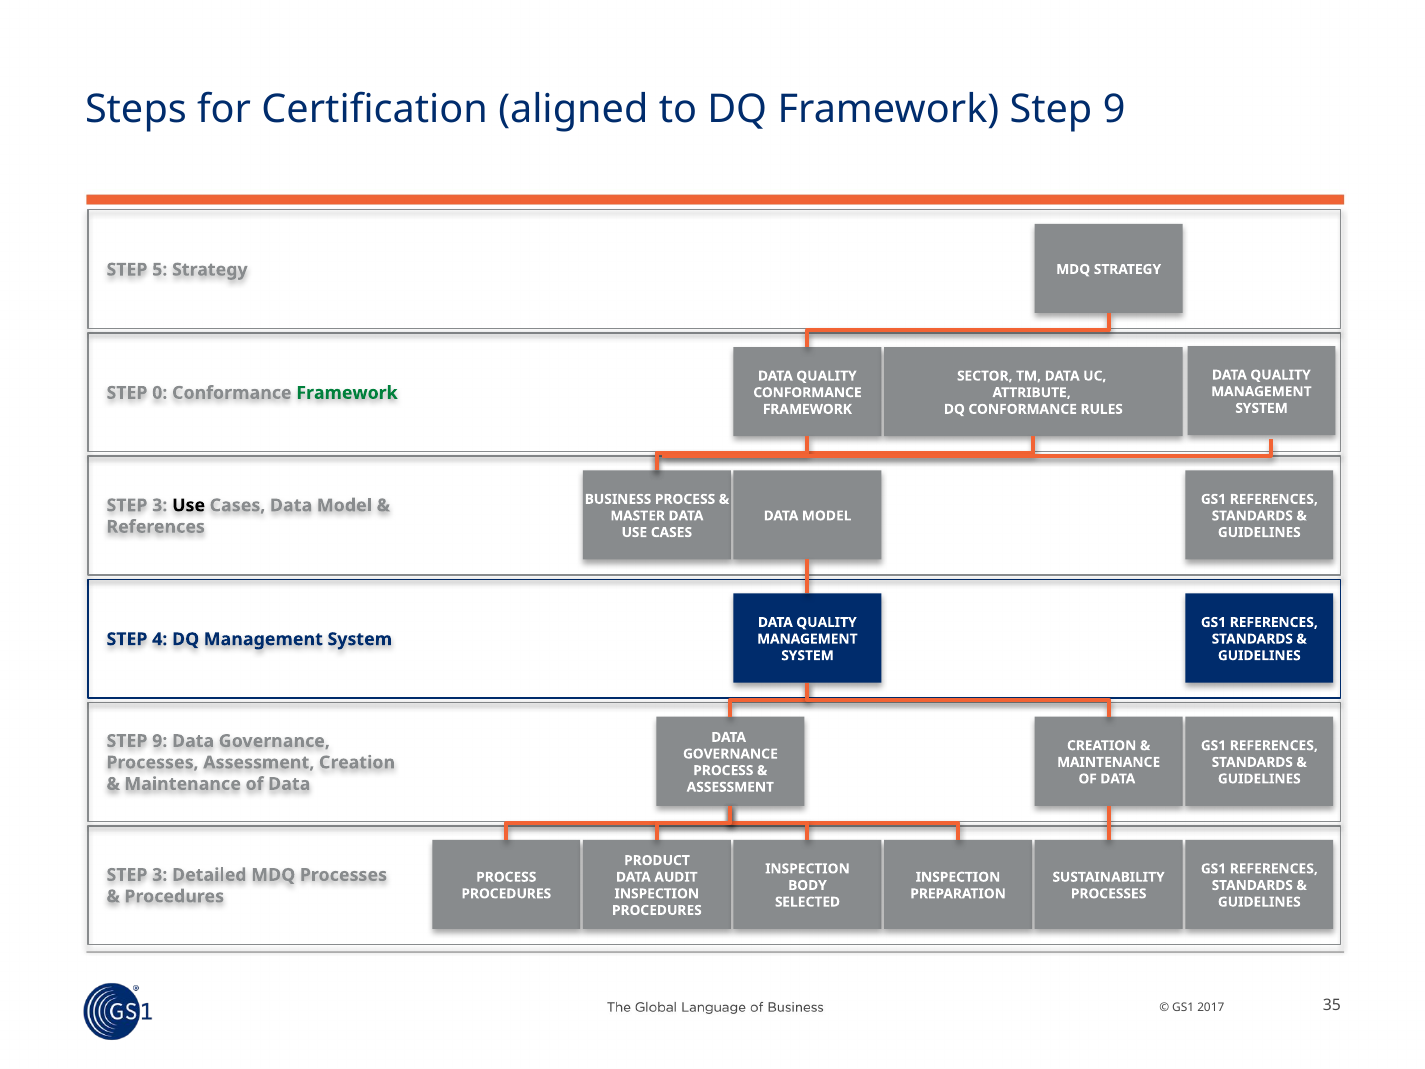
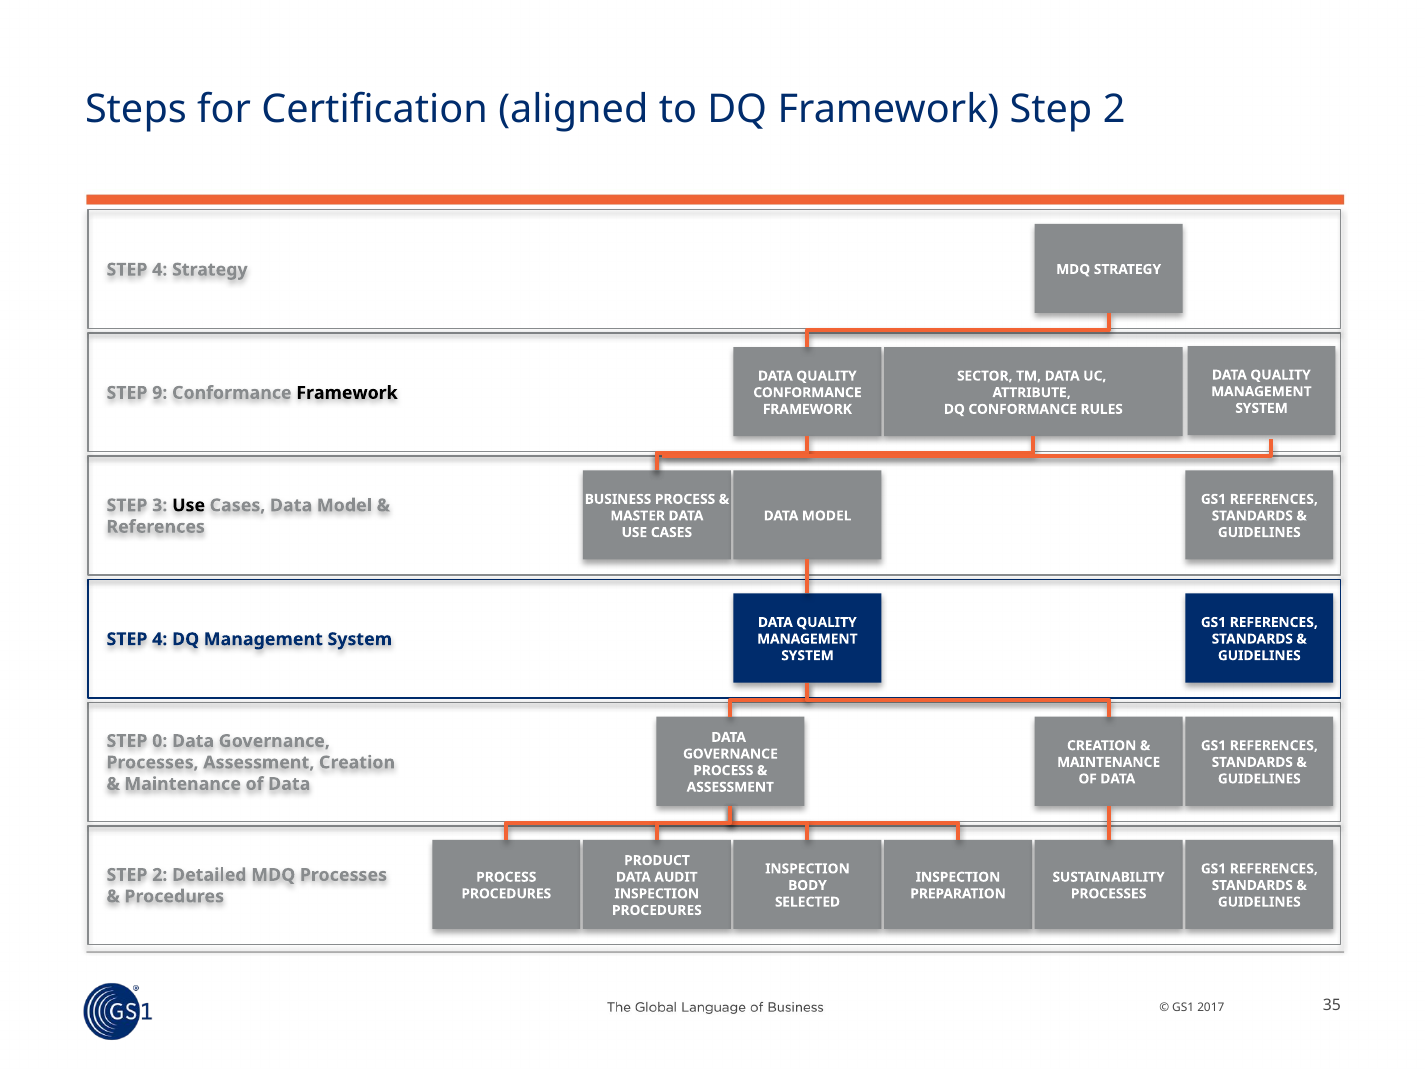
Framework Step 9: 9 -> 2 (1114, 109)
5: 5 -> 4 (160, 270)
0: 0 -> 9 (160, 393)
Framework colour: green -> black (347, 393)
9: 9 -> 0 (160, 741)
3: 3 -> 2 (160, 875)
